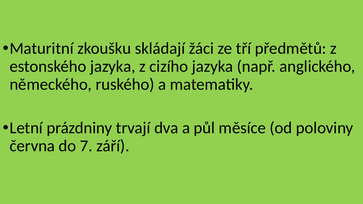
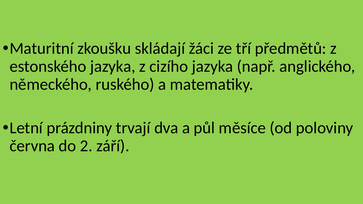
7: 7 -> 2 (86, 146)
